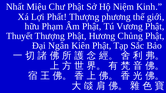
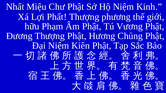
Thuyết: Thuyết -> Đương (19, 36)
Đại Ngân: Ngân -> Niệm (59, 46)
